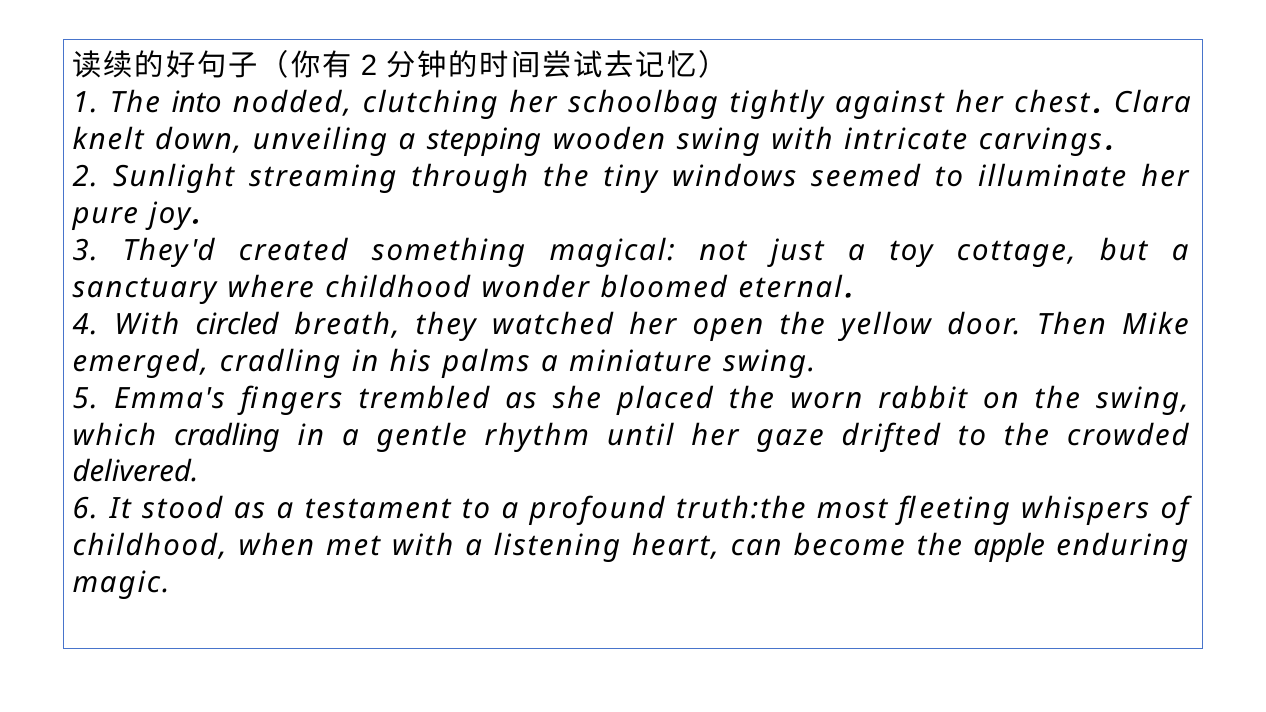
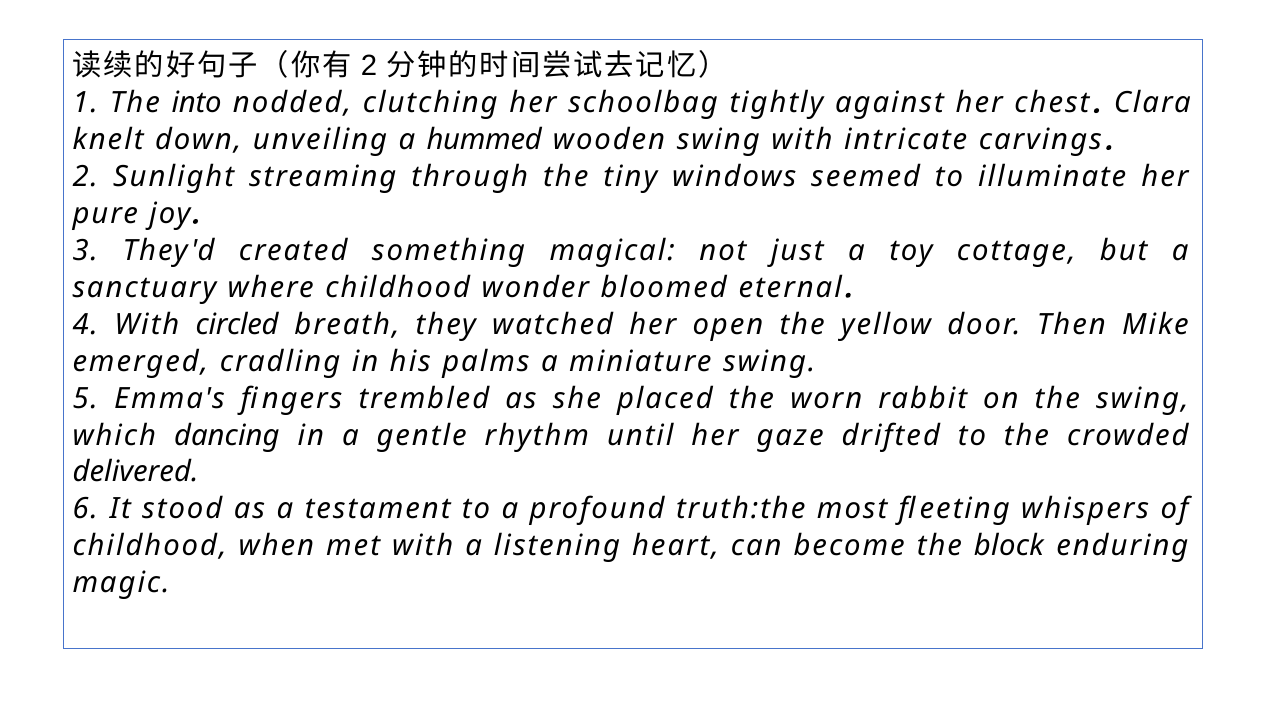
stepping: stepping -> hummed (484, 140)
which cradling: cradling -> dancing (227, 435)
apple: apple -> block (1009, 546)
